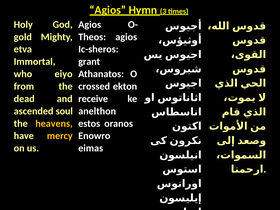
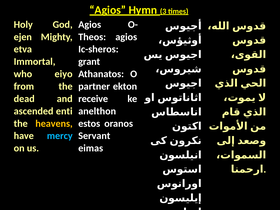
gold: gold -> ejen (23, 37)
crossed: crossed -> partner (94, 86)
soul: soul -> enti (64, 111)
mercy colour: yellow -> light blue (60, 136)
Enowro: Enowro -> Servant (94, 136)
